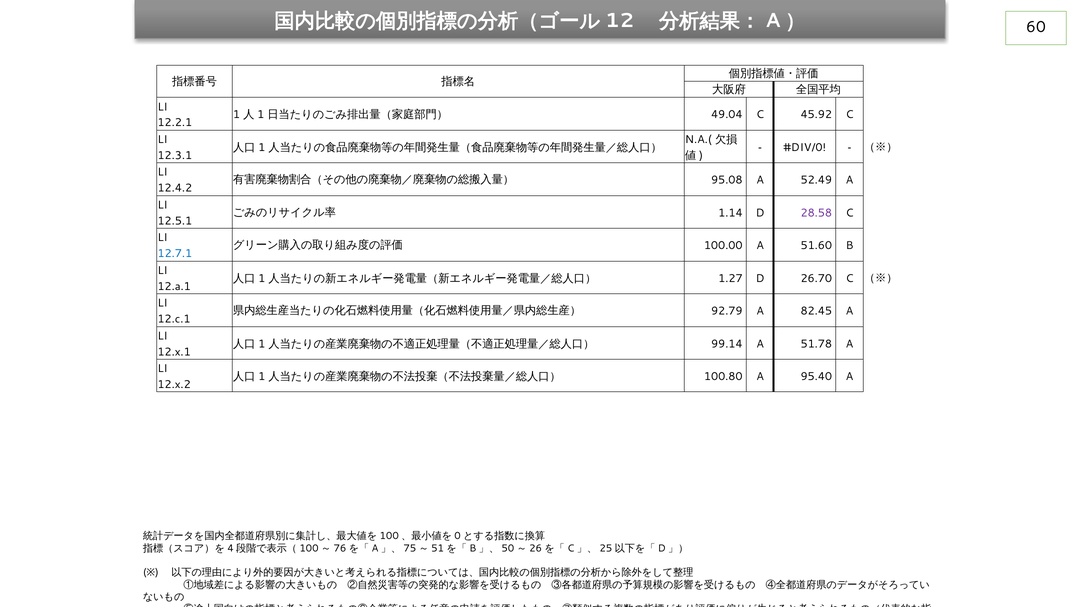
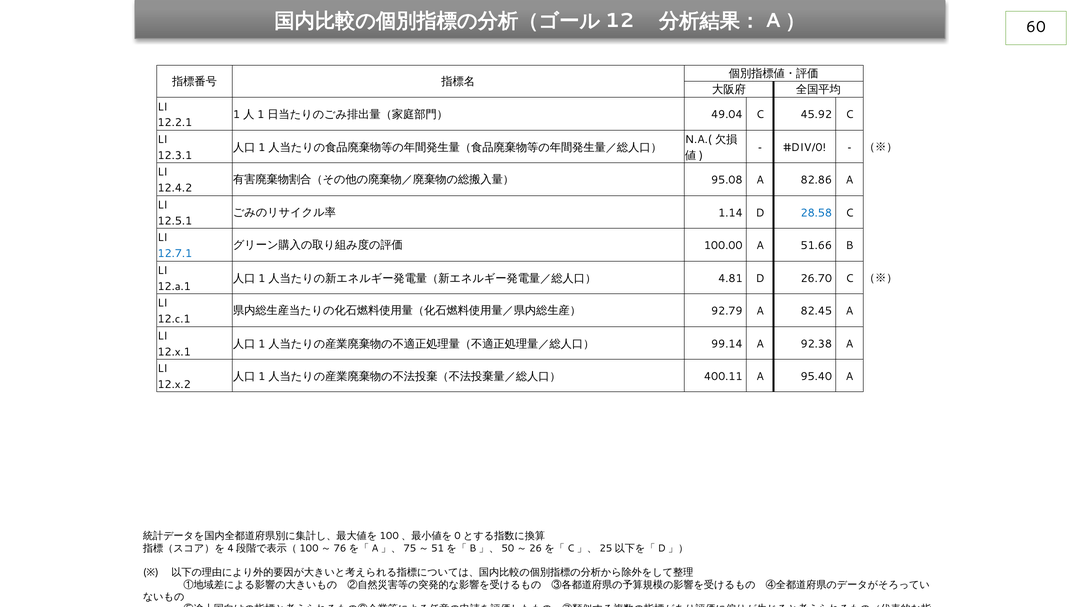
52.49: 52.49 -> 82.86 (816, 180)
28.58 colour: purple -> blue (816, 213)
51.60: 51.60 -> 51.66 (816, 246)
1.27: 1.27 -> 4.81 (730, 279)
51.78: 51.78 -> 92.38 (816, 344)
100.80: 100.80 -> 400.11 (723, 377)
